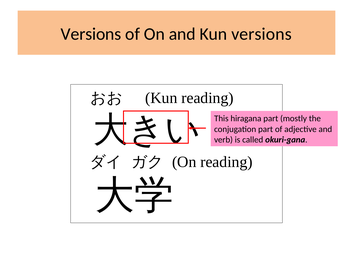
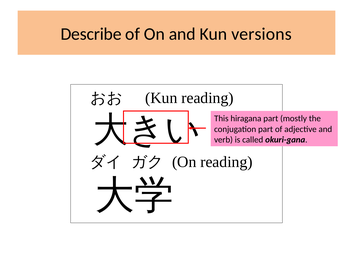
Versions: Versions -> Describe (91, 34)
